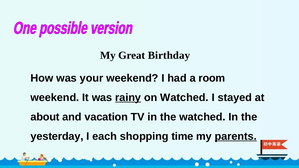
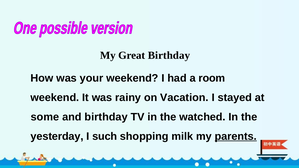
rainy underline: present -> none (128, 98)
on Watched: Watched -> Vacation (184, 98)
about: about -> some (45, 117)
and vacation: vacation -> birthday (106, 117)
each: each -> such (105, 136)
time: time -> milk (182, 136)
